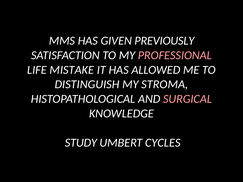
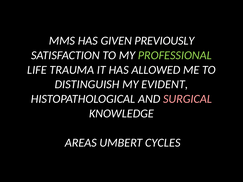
PROFESSIONAL colour: pink -> light green (175, 55)
MISTAKE: MISTAKE -> TRAUMA (72, 70)
STROMA: STROMA -> EVIDENT (165, 84)
STUDY: STUDY -> AREAS (81, 143)
